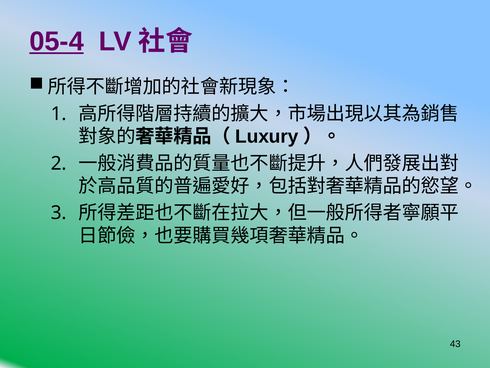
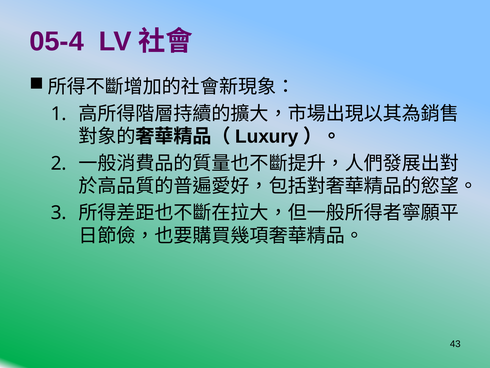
05-4 underline: present -> none (57, 41)
